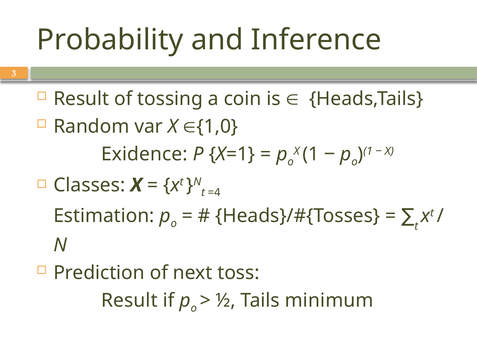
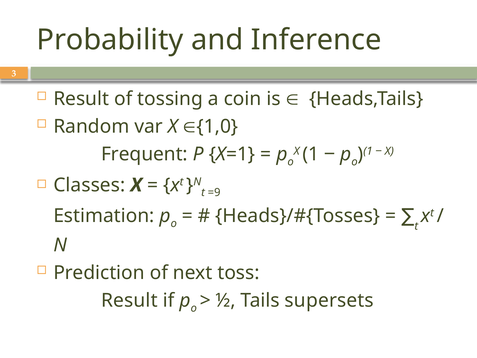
Exidence: Exidence -> Frequent (144, 154)
=4: =4 -> =9 (214, 192)
minimum: minimum -> supersets (329, 300)
